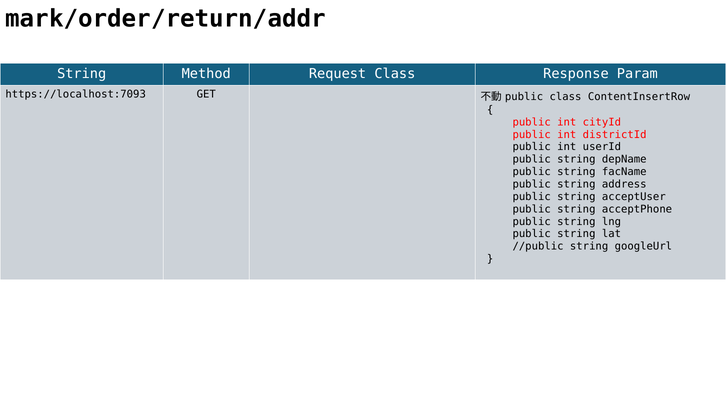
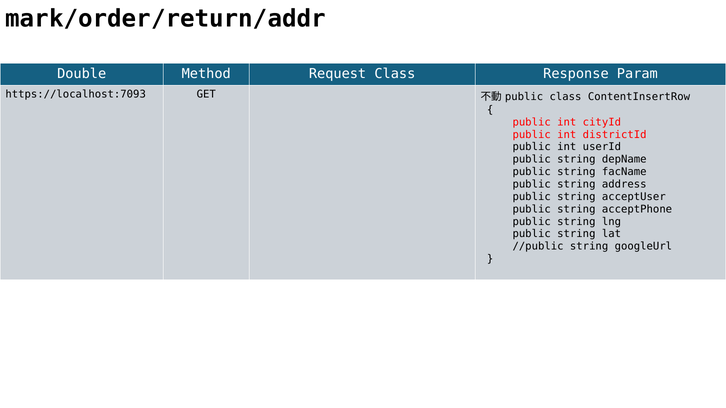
String: String -> Double (82, 74)
